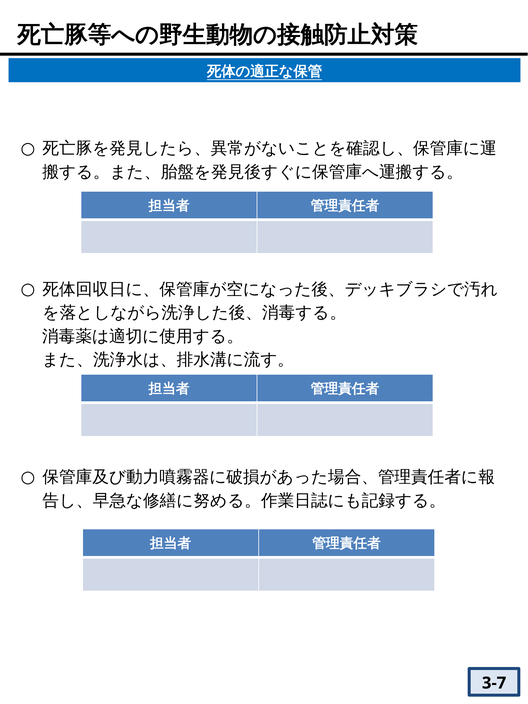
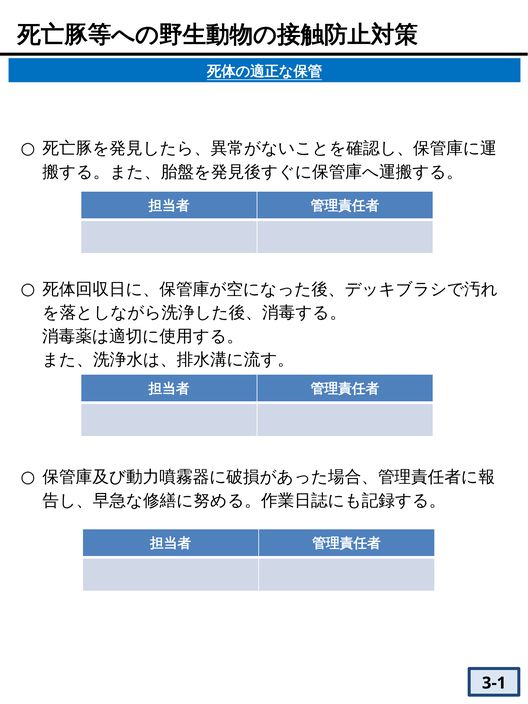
3-7: 3-7 -> 3-1 (494, 683)
